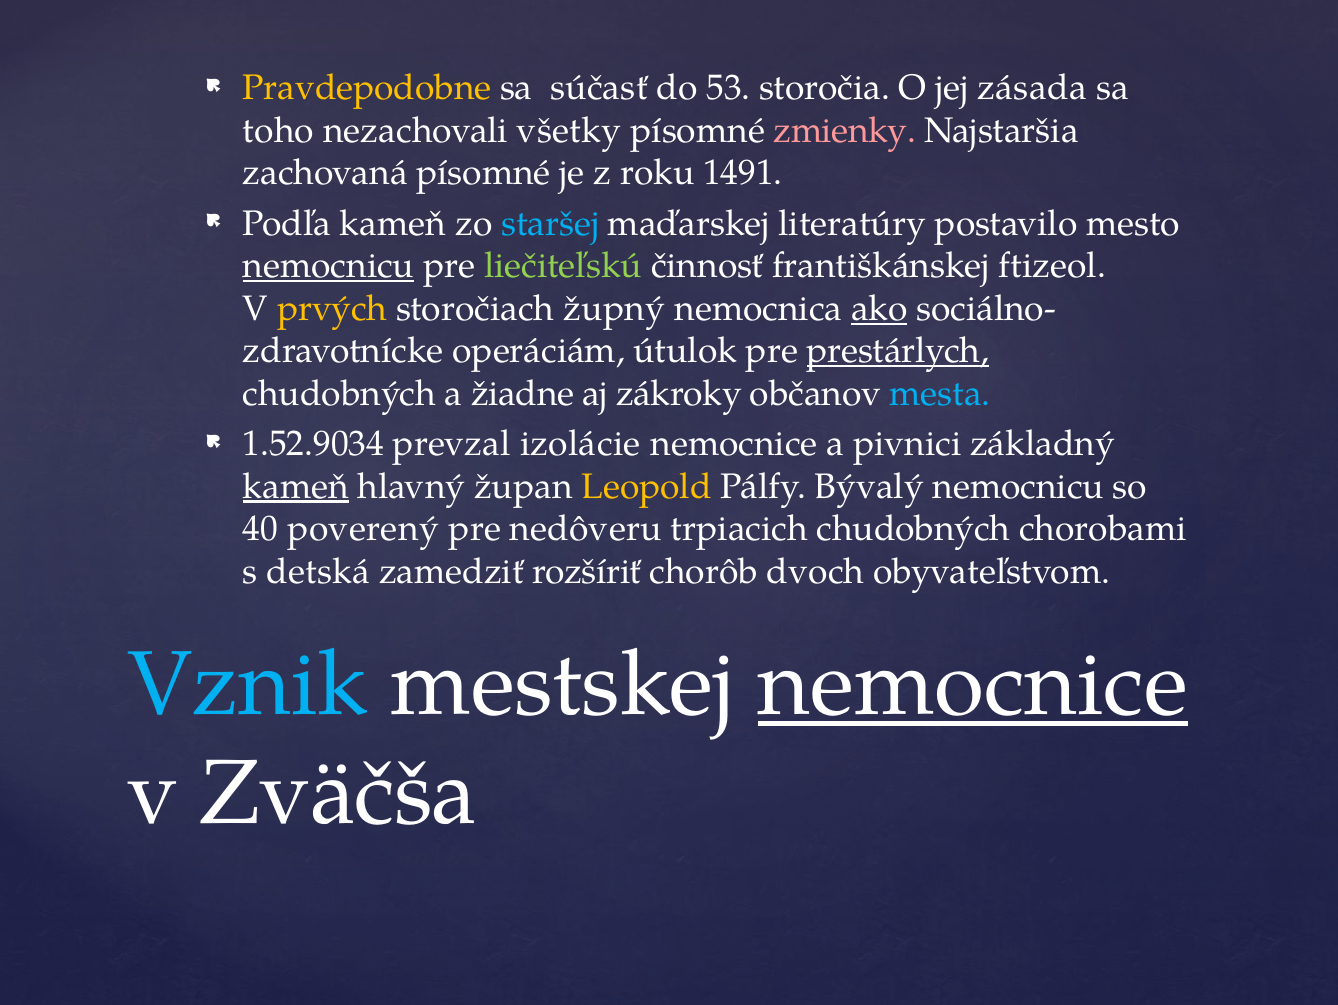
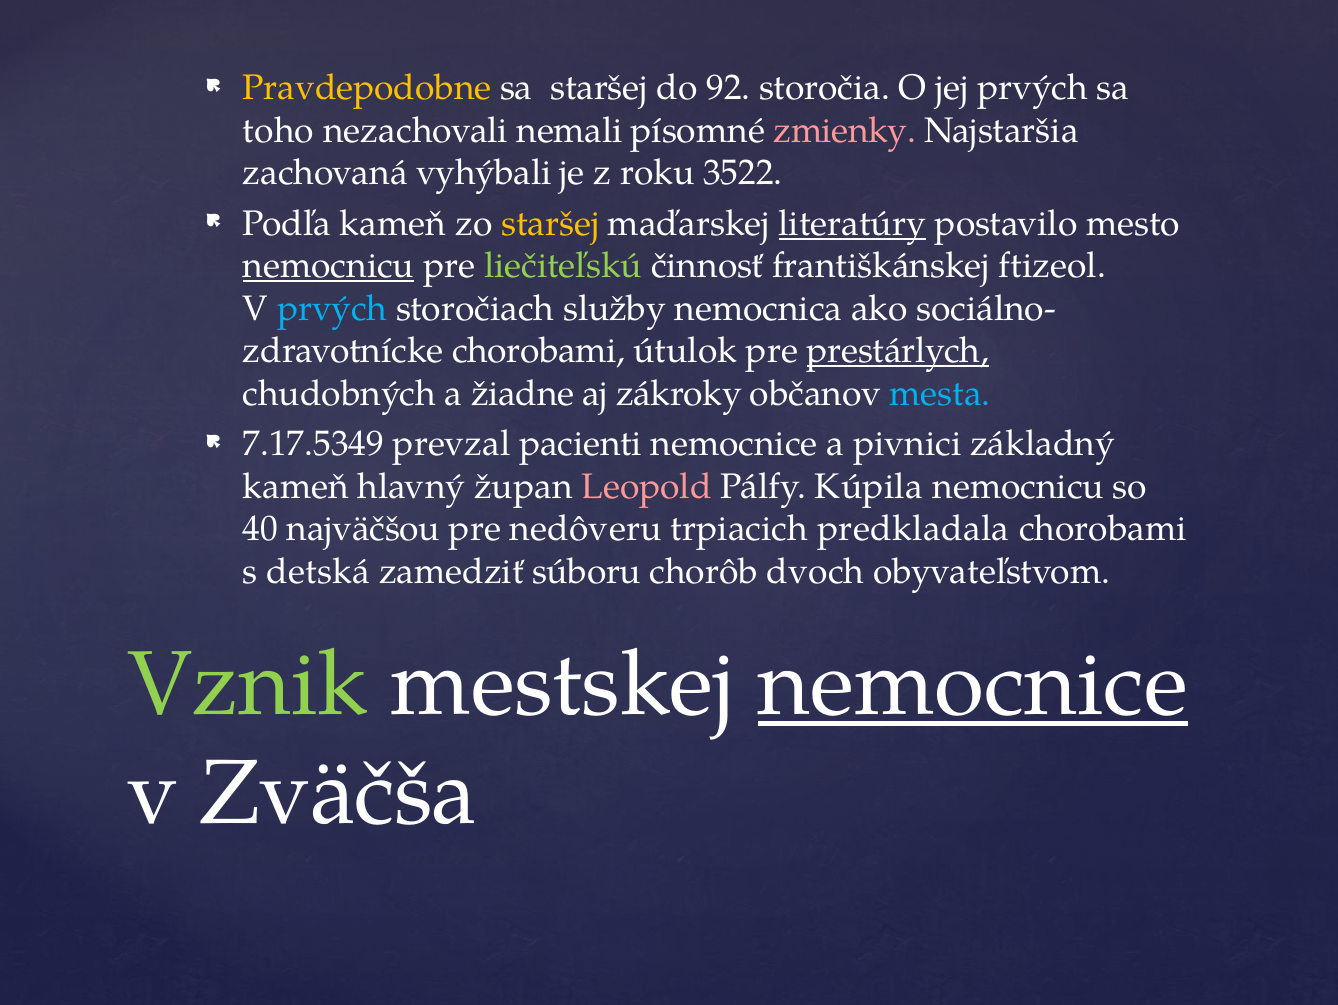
sa súčasť: súčasť -> staršej (599, 88)
53: 53 -> 92 (729, 88)
jej zásada: zásada -> prvých (1033, 88)
všetky: všetky -> nemali (570, 130)
zachovaná písomné: písomné -> vyhýbali (484, 173)
1491: 1491 -> 3522 (743, 173)
staršej colour: light blue -> yellow (550, 223)
literatúry underline: none -> present (852, 223)
prvých colour: yellow -> light blue (332, 308)
župný: župný -> služby (615, 308)
ako underline: present -> none (879, 308)
operáciám: operáciám -> chorobami (539, 351)
1.52.9034: 1.52.9034 -> 7.17.5349 (313, 443)
izolácie: izolácie -> pacienti (581, 443)
kameň underline: present -> none (296, 486)
Leopold colour: yellow -> pink (647, 486)
Bývalý: Bývalý -> Kúpila (869, 486)
poverený: poverený -> najväčšou (363, 528)
trpiacich chudobných: chudobných -> predkladala (913, 528)
rozšíriť: rozšíriť -> súboru (587, 571)
Vznik colour: light blue -> light green (248, 684)
